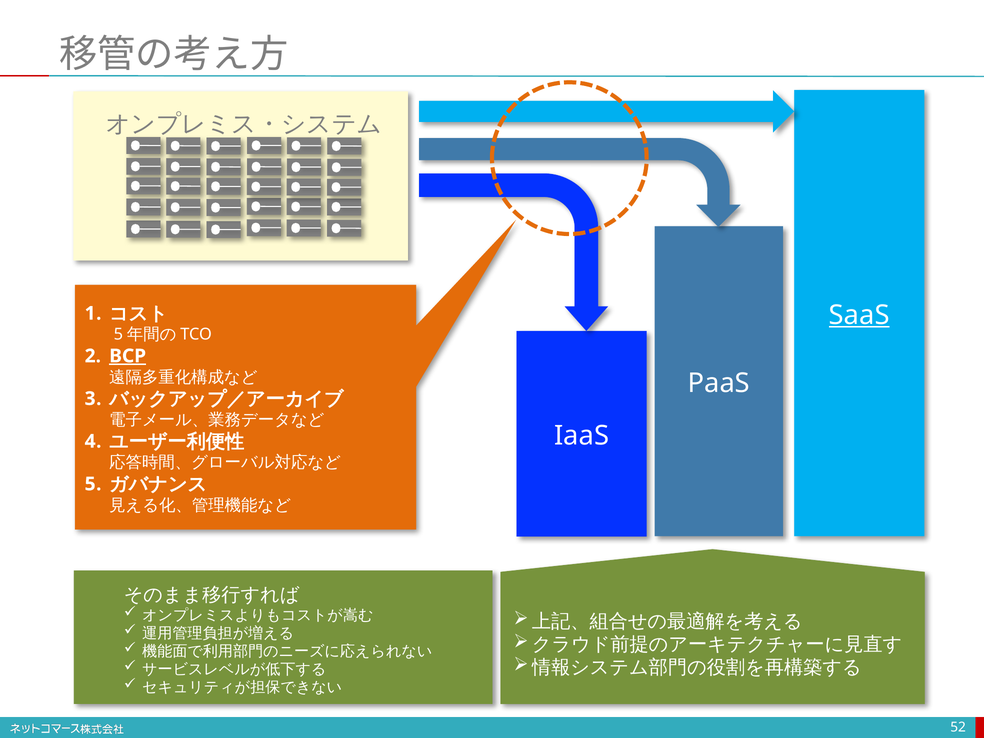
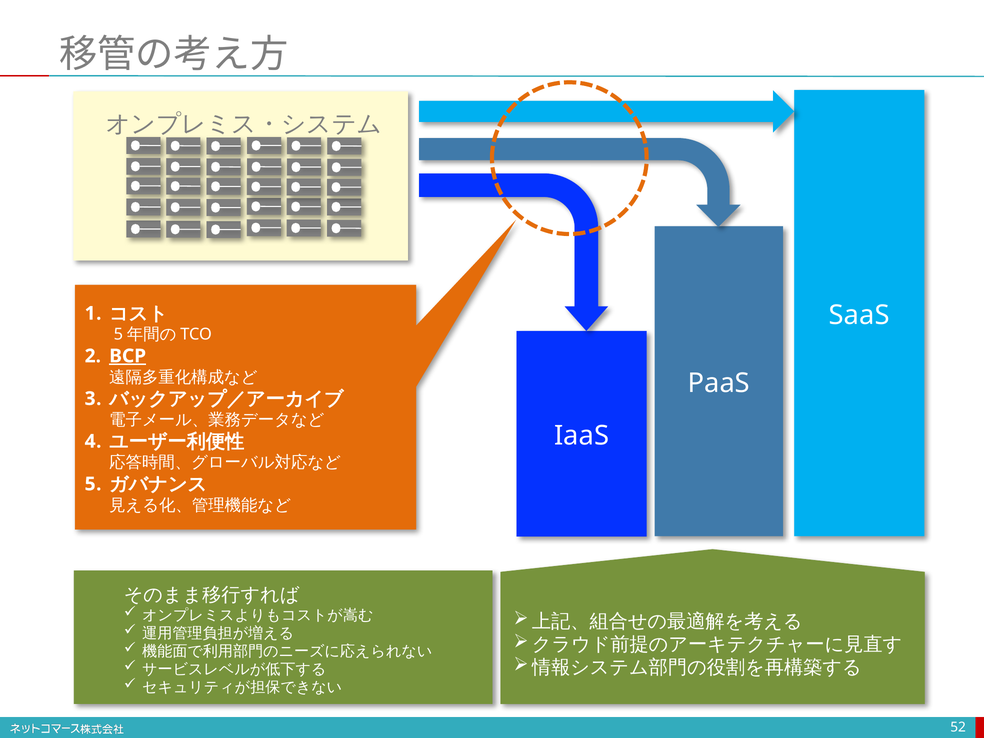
SaaS underline: present -> none (859, 315)
